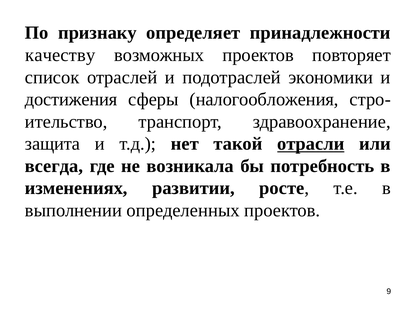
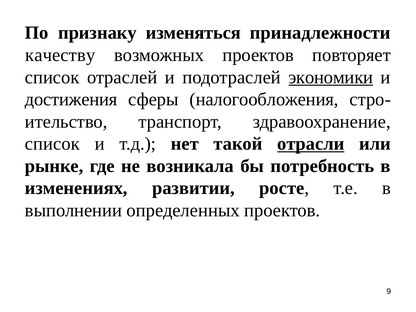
определяет: определяет -> изменяться (193, 33)
экономики underline: none -> present (331, 77)
защита: защита -> список (52, 144)
всегда: всегда -> рынке (54, 166)
